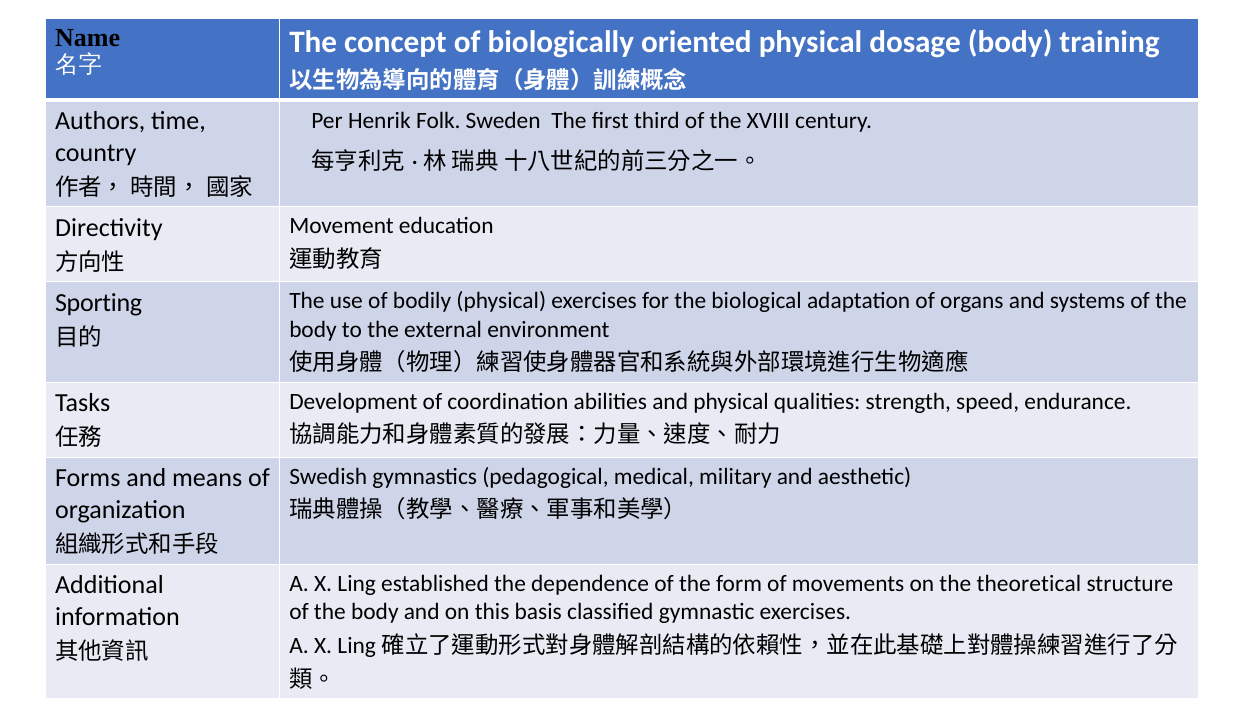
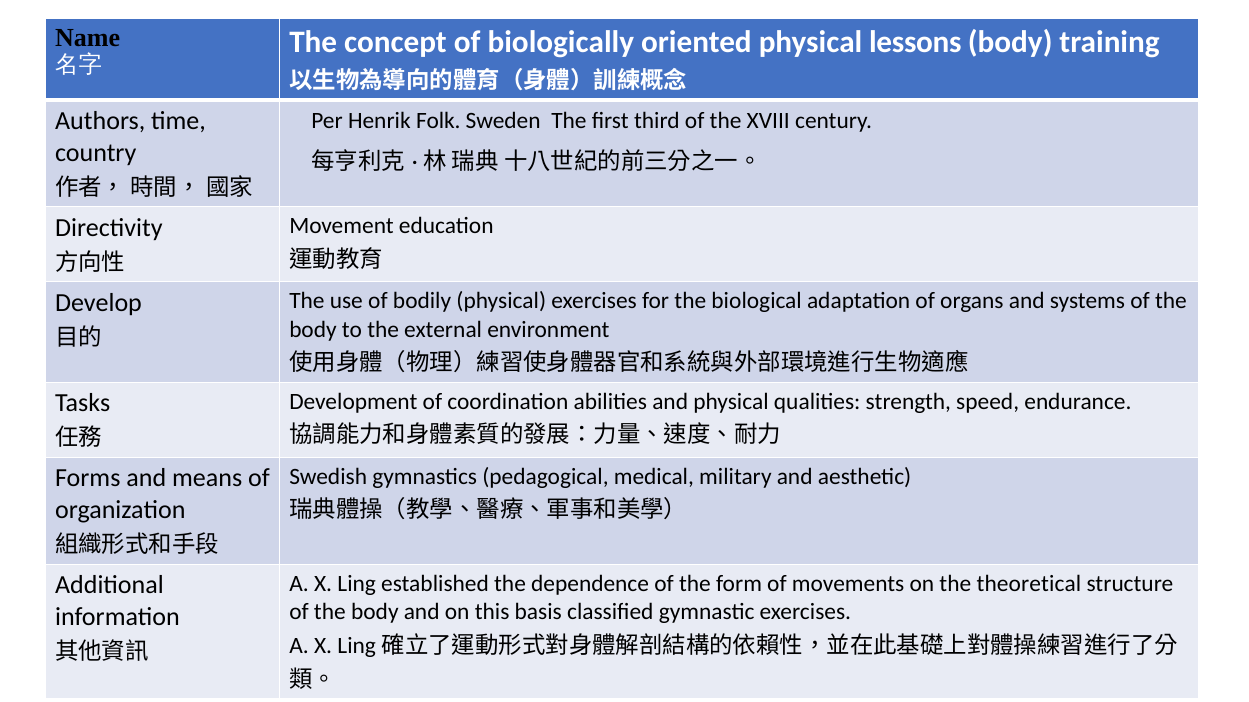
dosage: dosage -> lessons (915, 43)
Sporting: Sporting -> Develop (99, 303)
